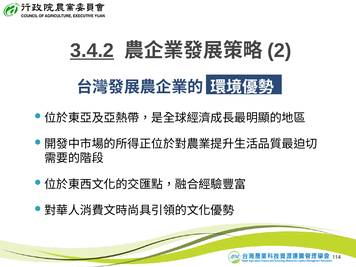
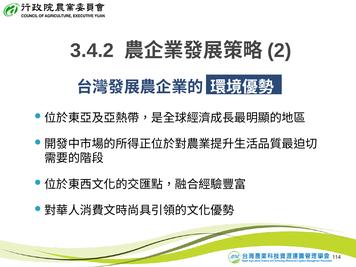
3.4.2 underline: present -> none (92, 51)
